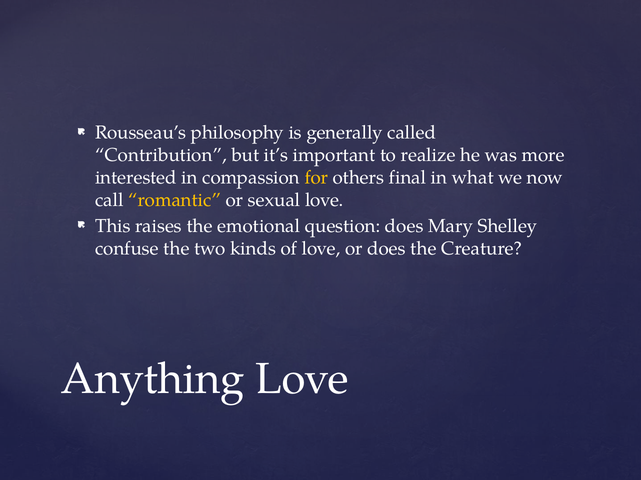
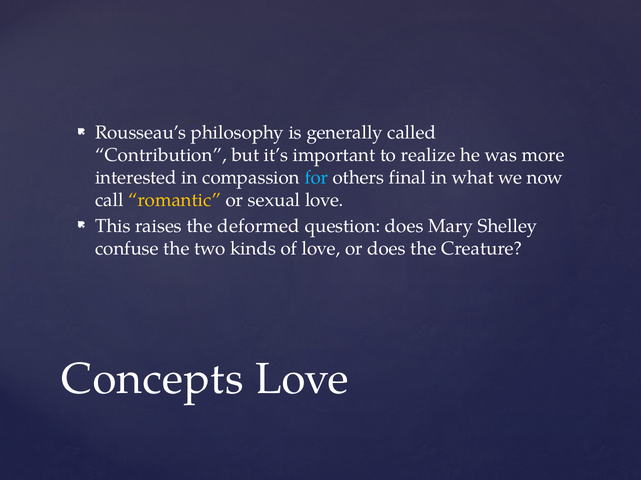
for colour: yellow -> light blue (316, 178)
emotional: emotional -> deformed (259, 226)
Anything: Anything -> Concepts (152, 380)
